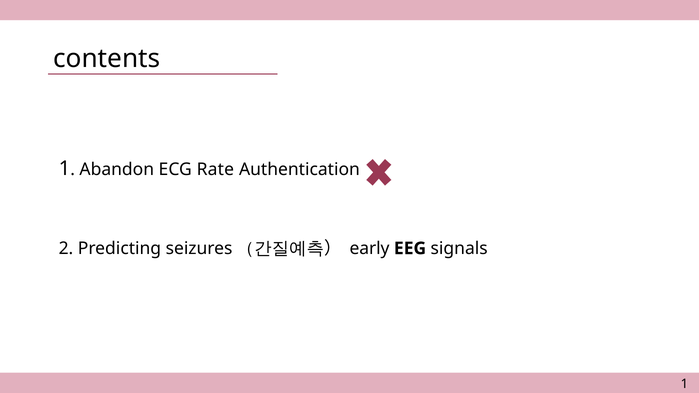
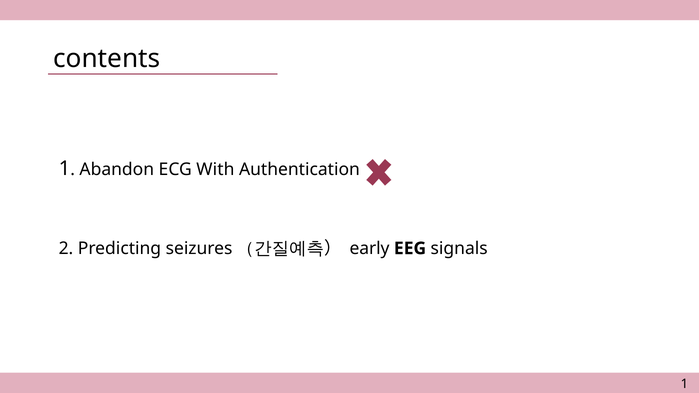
Rate: Rate -> With (215, 169)
